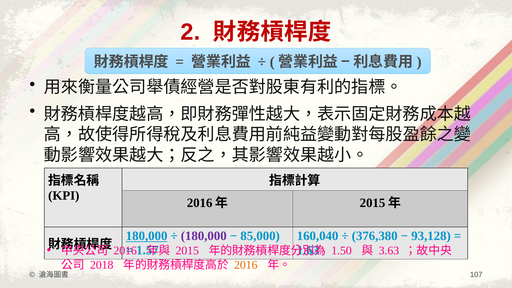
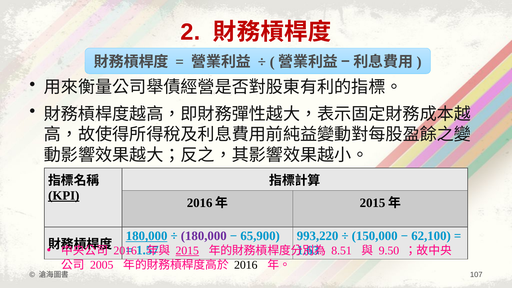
KPI underline: none -> present (64, 196)
85,000: 85,000 -> 65,900 (260, 236)
160,040: 160,040 -> 993,220 (318, 236)
376,380: 376,380 -> 150,000 (375, 236)
93,128: 93,128 -> 62,100 (431, 236)
2015 underline: none -> present (187, 251)
1.50: 1.50 -> 8.51 (342, 251)
3.63: 3.63 -> 9.50 (389, 251)
2018: 2018 -> 2005 (102, 265)
2016 colour: orange -> black (246, 265)
